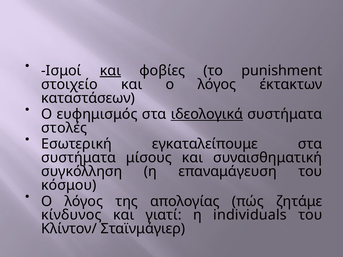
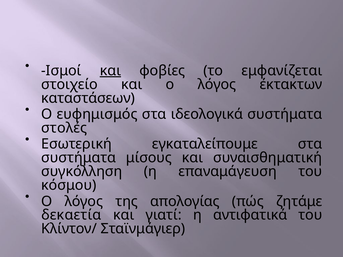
punishment: punishment -> εμφανίζεται (282, 71)
ιδεολογικά underline: present -> none (207, 114)
κίνδυνος: κίνδυνος -> δεκαετία (71, 215)
individuals: individuals -> αντιφατικά (250, 215)
